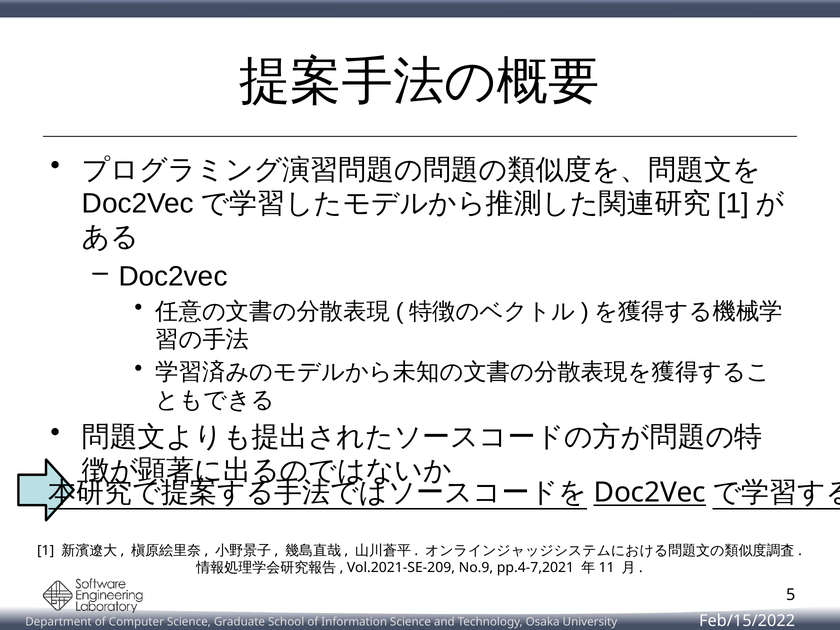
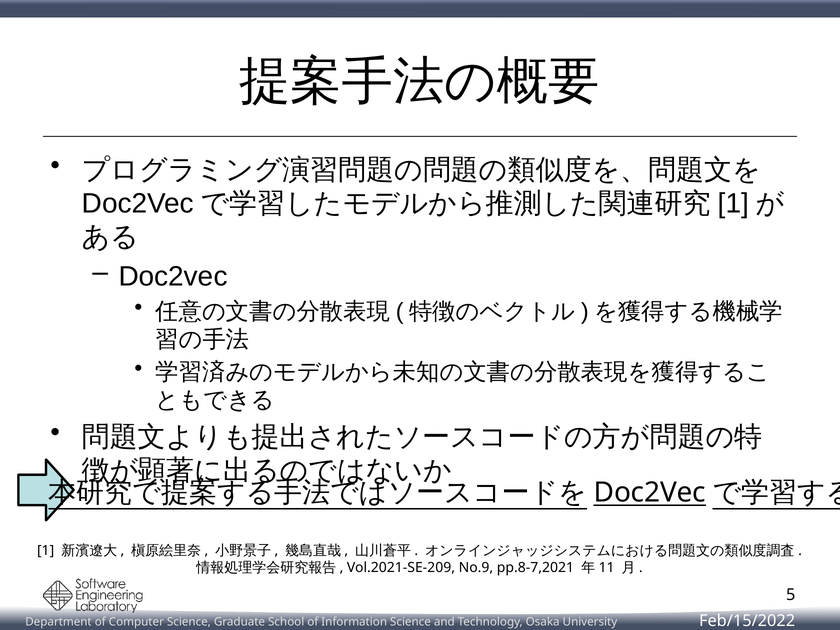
pp.4-7,2021: pp.4-7,2021 -> pp.8-7,2021 (535, 567)
